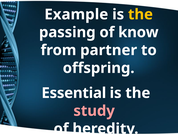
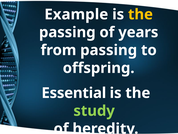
know: know -> years (138, 32)
from partner: partner -> passing (109, 50)
study colour: pink -> light green (94, 110)
